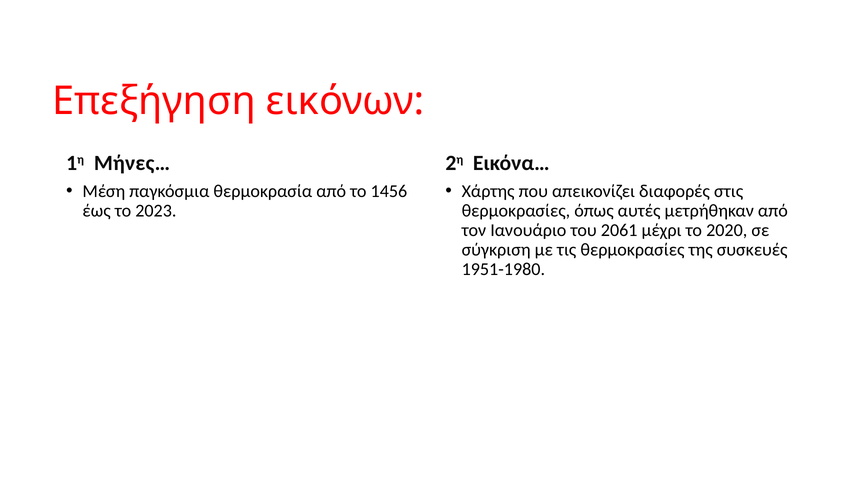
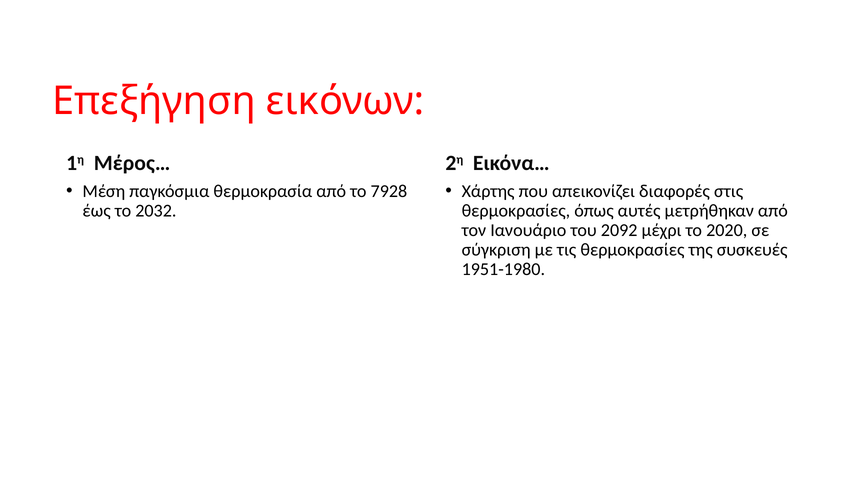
Μήνες…: Μήνες… -> Μέρος… (132, 163)
1456: 1456 -> 7928 (389, 191)
2023: 2023 -> 2032 (156, 211)
2061: 2061 -> 2092 (619, 230)
